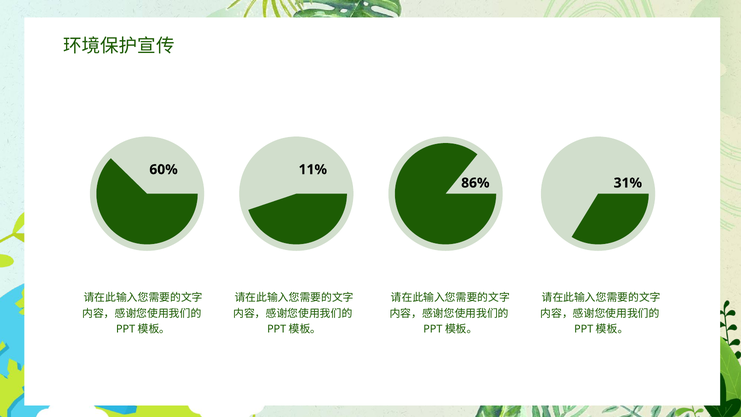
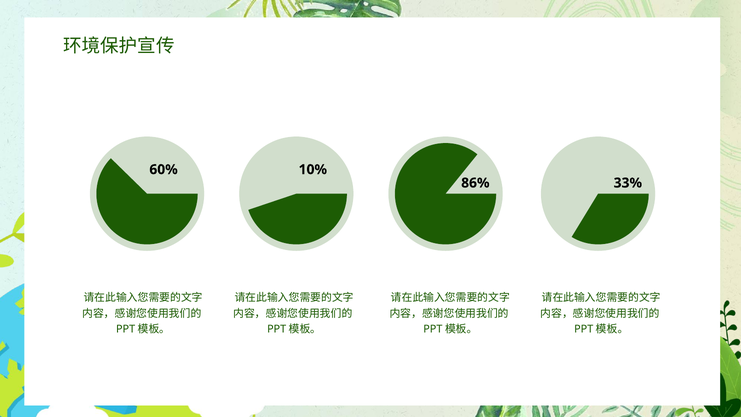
11%: 11% -> 10% (313, 169)
31%: 31% -> 33% (628, 183)
